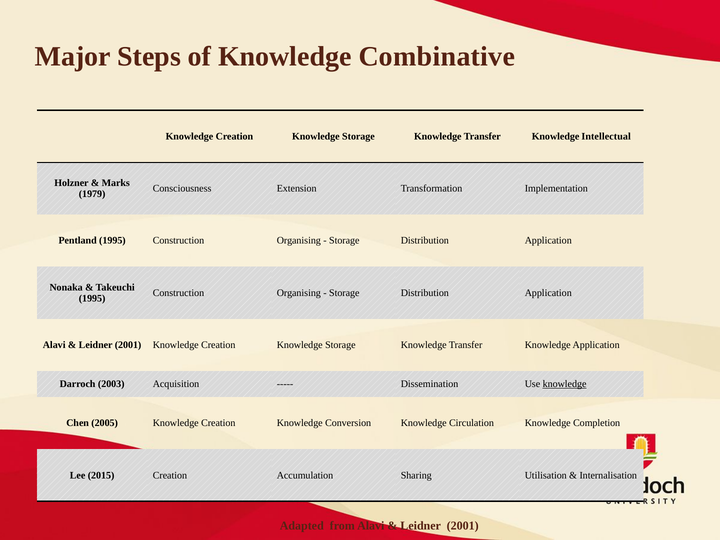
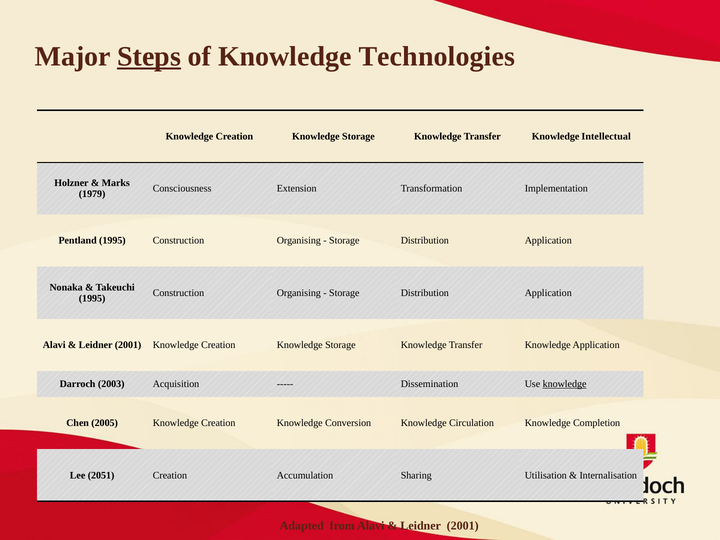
Steps underline: none -> present (149, 56)
Combinative: Combinative -> Technologies (437, 56)
2015: 2015 -> 2051 (101, 475)
